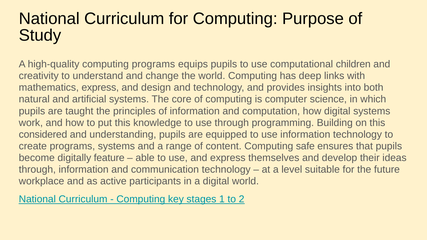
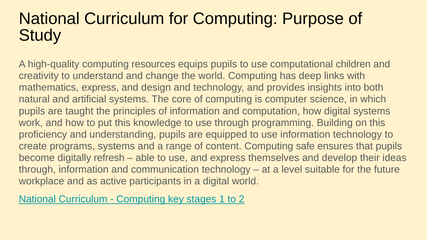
computing programs: programs -> resources (153, 64)
considered: considered -> proficiency (43, 135)
feature: feature -> refresh (109, 158)
